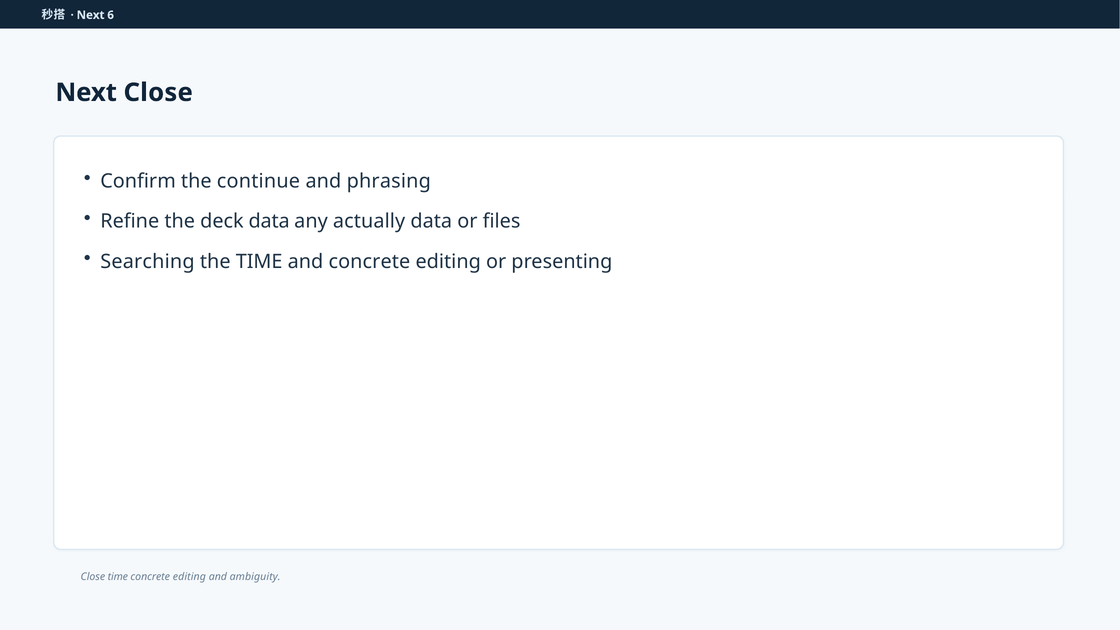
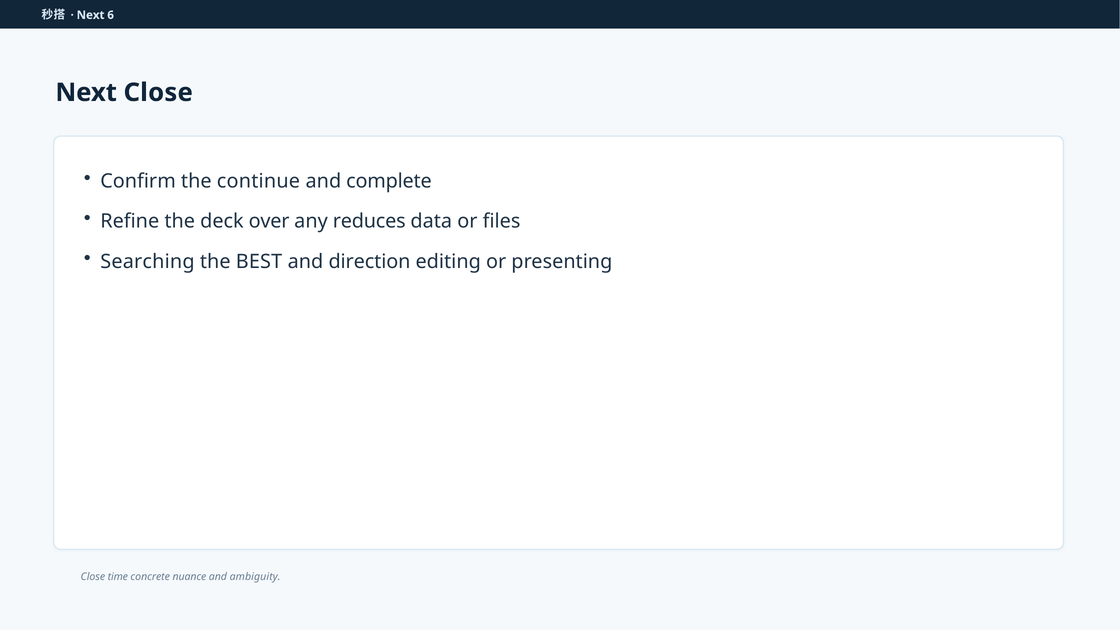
phrasing: phrasing -> complete (389, 181)
deck data: data -> over (269, 221)
actually: actually -> reduces (369, 221)
the TIME: TIME -> BEST (259, 262)
and concrete: concrete -> direction (369, 262)
editing: editing -> nuance (189, 577)
